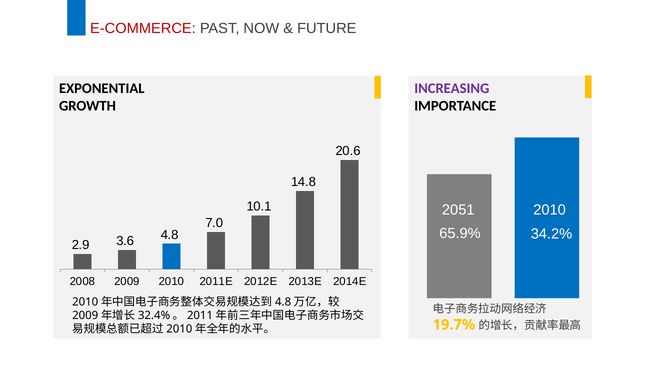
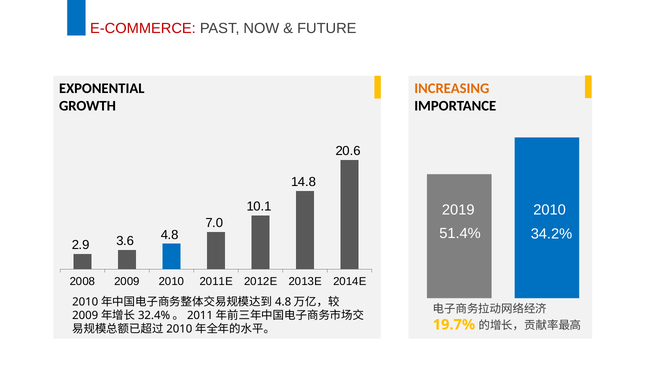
INCREASING colour: purple -> orange (452, 88)
2051: 2051 -> 2019 (458, 210)
65.9%: 65.9% -> 51.4% (460, 233)
